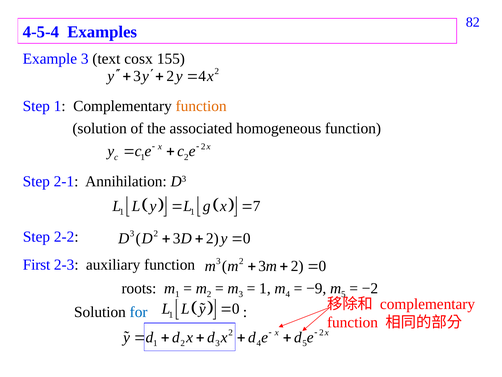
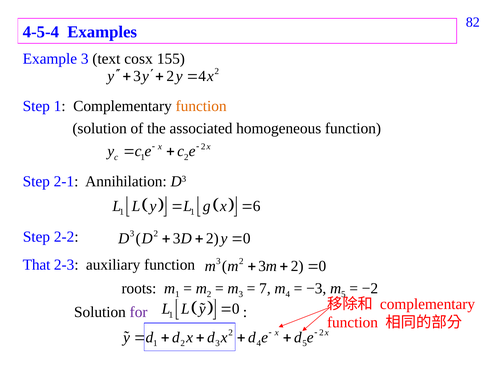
7: 7 -> 6 (257, 206)
First: First -> That (37, 264)
1: 1 -> 7 (265, 288)
−9: −9 -> −3 (316, 288)
for colour: blue -> purple (139, 312)
